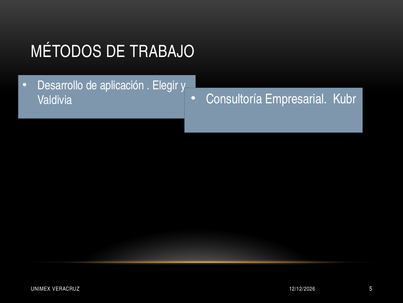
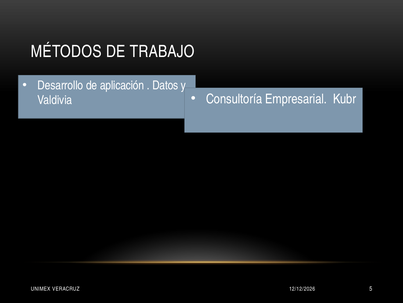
Elegir: Elegir -> Datos (165, 85)
